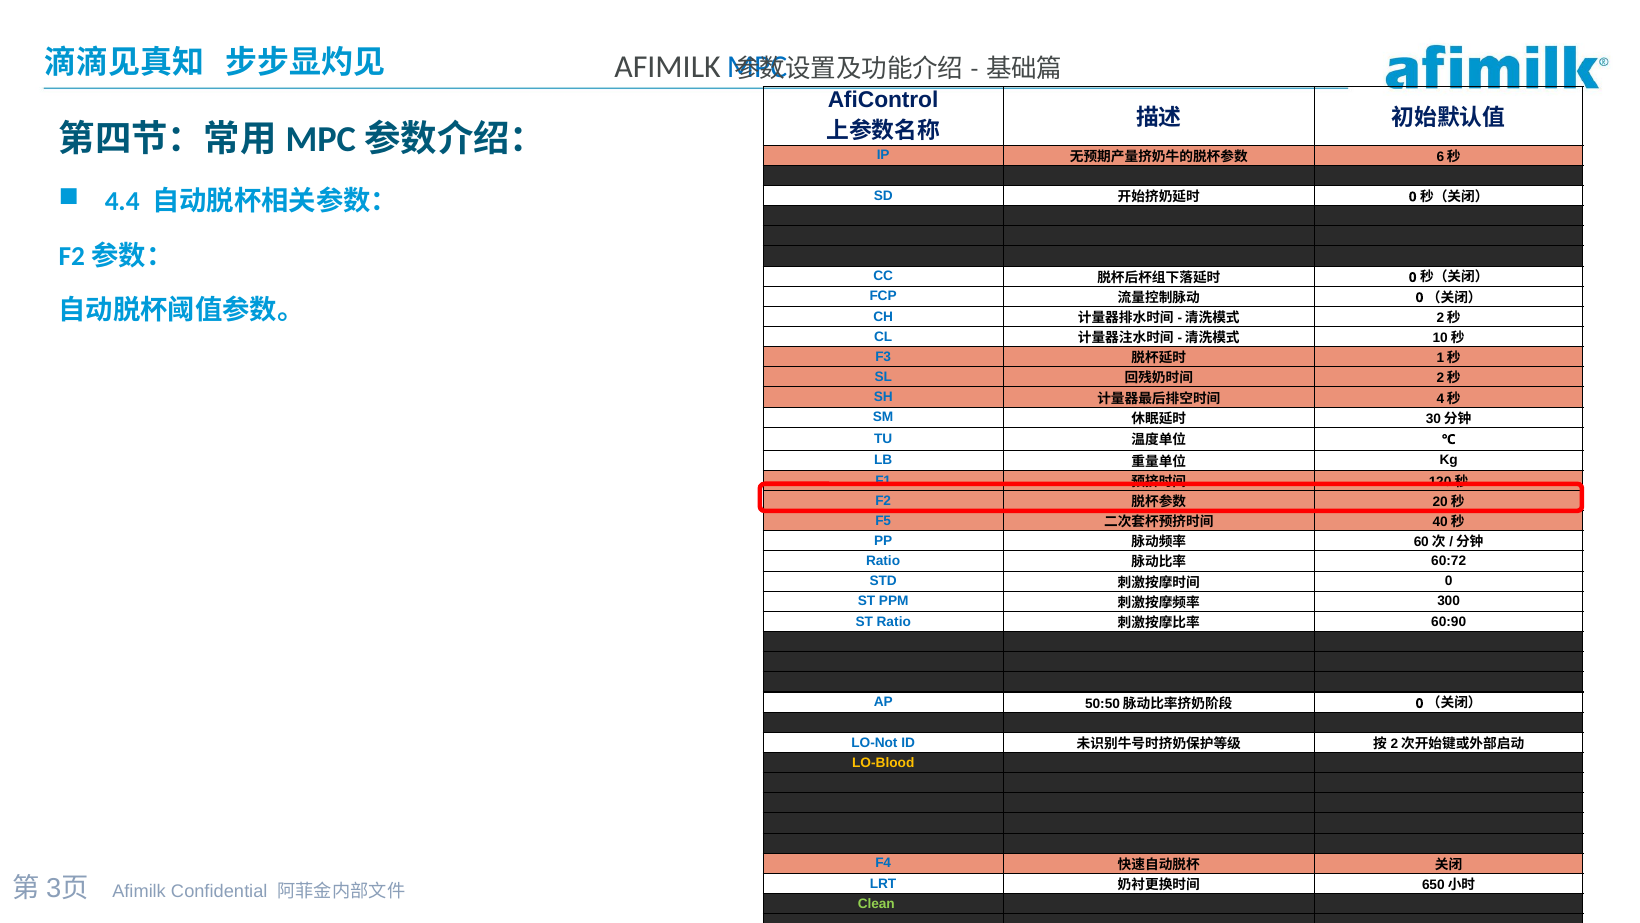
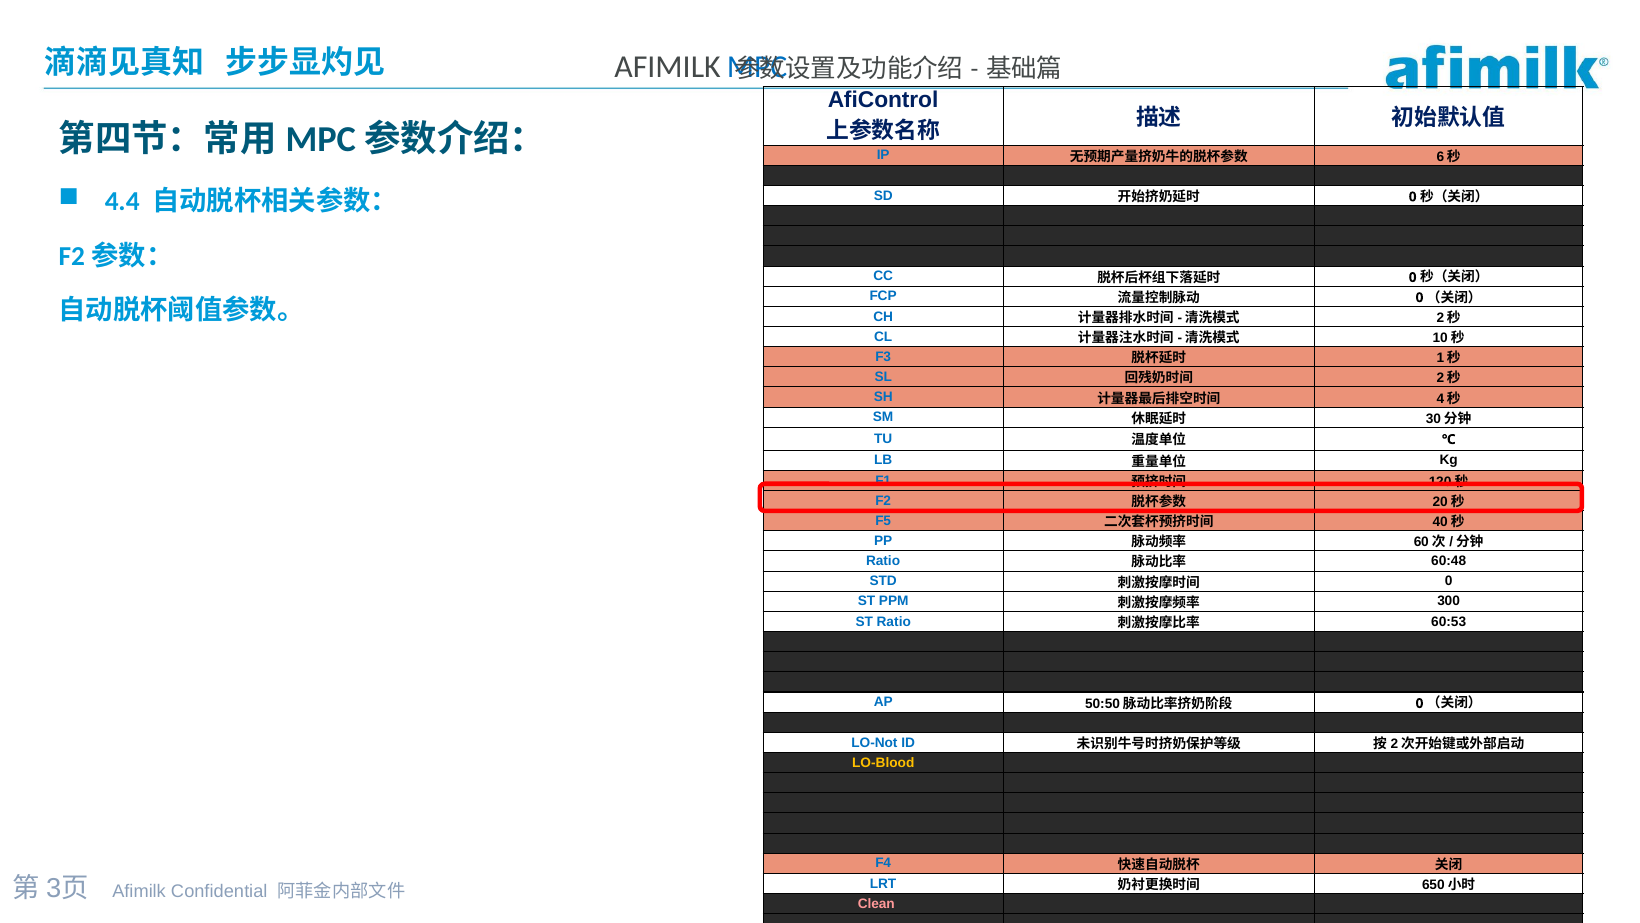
60:72: 60:72 -> 60:48 (1449, 561)
60:90: 60:90 -> 60:53 (1449, 621)
Clean colour: light green -> pink (876, 903)
